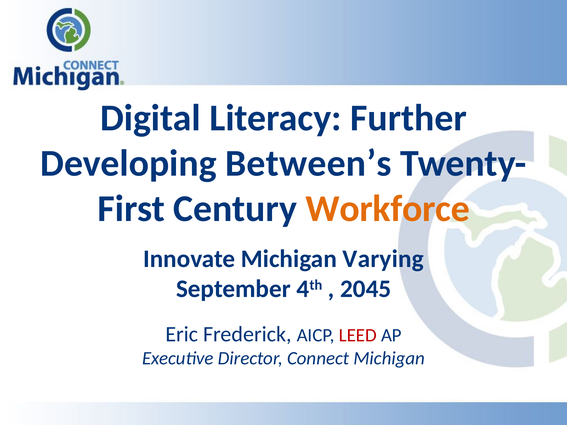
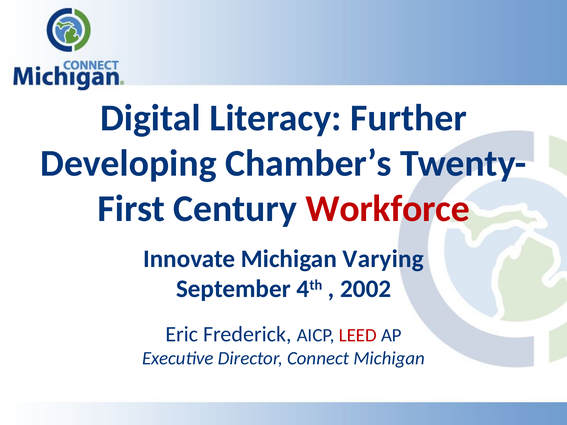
Between’s: Between’s -> Chamber’s (308, 163)
Workforce colour: orange -> red (388, 209)
2045: 2045 -> 2002 (366, 289)
